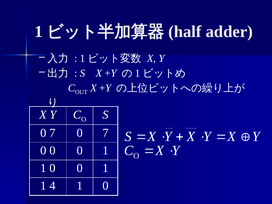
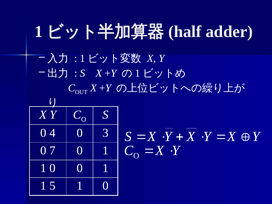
7: 7 -> 4 (52, 133)
7: 7 -> 3 (105, 133)
0: 0 -> 7 (52, 150)
4: 4 -> 5 (52, 186)
